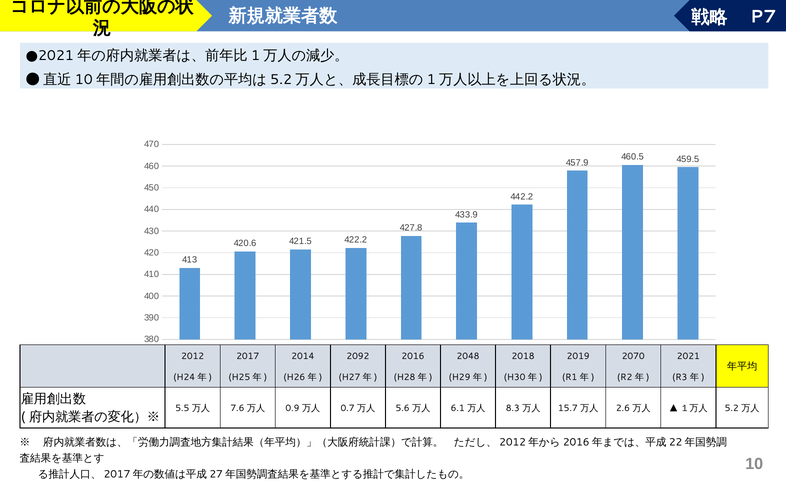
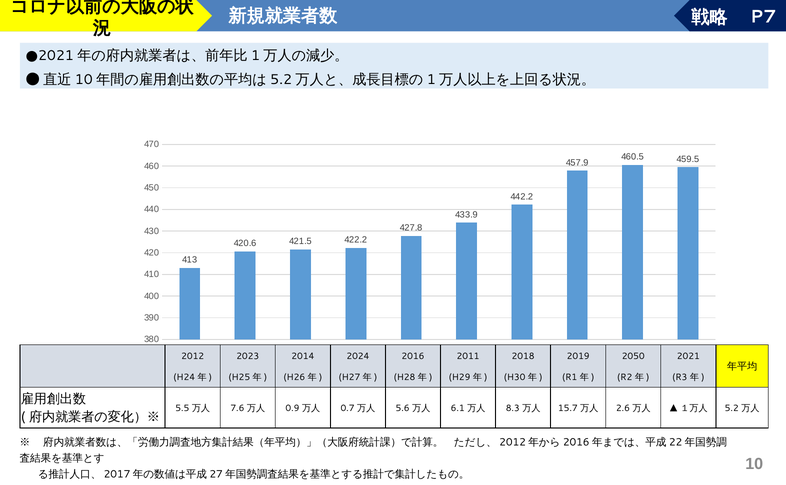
2017: 2017 -> 2023 (248, 356)
2092: 2092 -> 2024 (358, 356)
2048: 2048 -> 2011 (468, 356)
2070: 2070 -> 2050 (633, 356)
